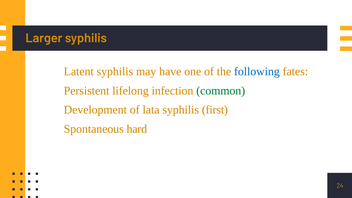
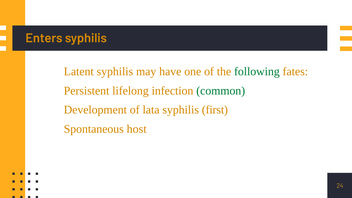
Larger: Larger -> Enters (44, 38)
following colour: blue -> green (257, 72)
hard: hard -> host (137, 129)
